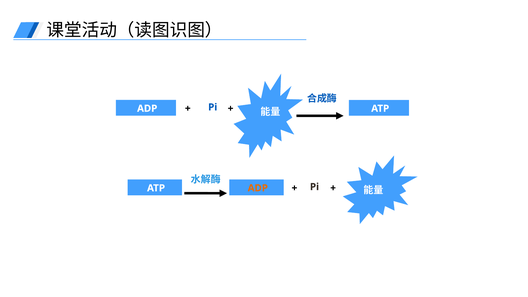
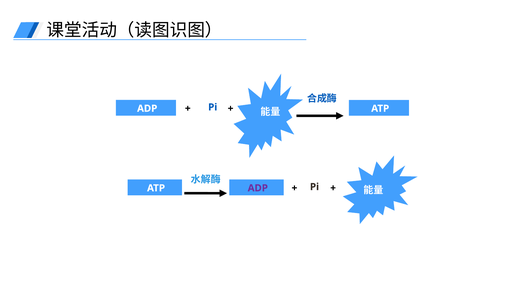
ADP colour: orange -> purple (258, 188)
